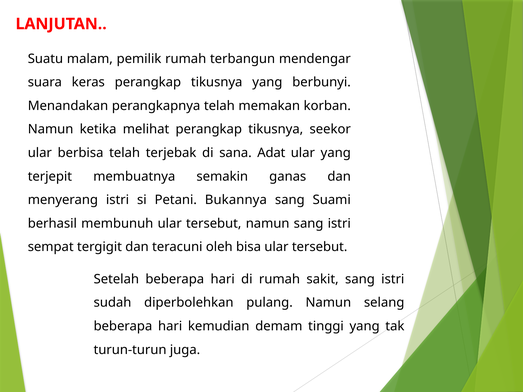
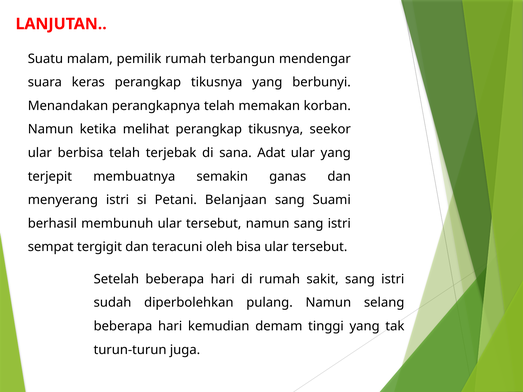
Bukannya: Bukannya -> Belanjaan (236, 200)
